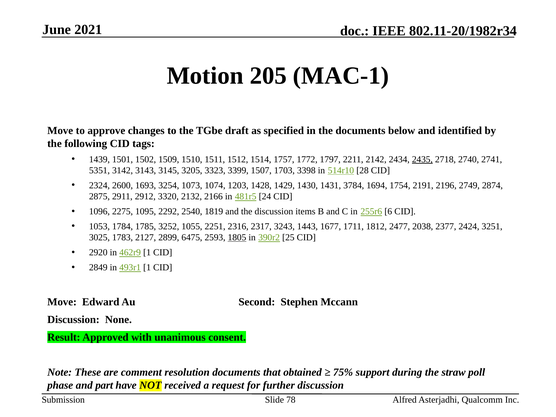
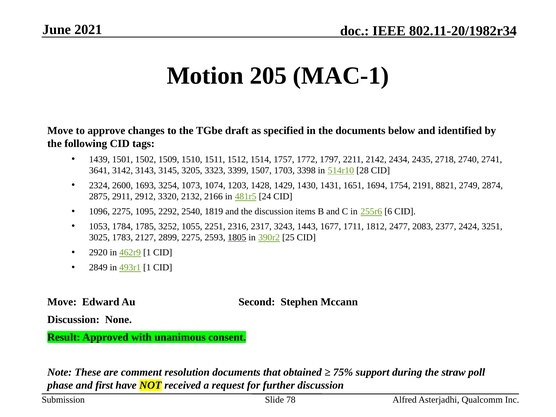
2435 underline: present -> none (422, 159)
5351: 5351 -> 3641 (99, 170)
3784: 3784 -> 1651 (354, 185)
2196: 2196 -> 8821 (446, 185)
2038: 2038 -> 2083 (423, 226)
2899 6475: 6475 -> 2275 (192, 238)
part: part -> first (104, 385)
